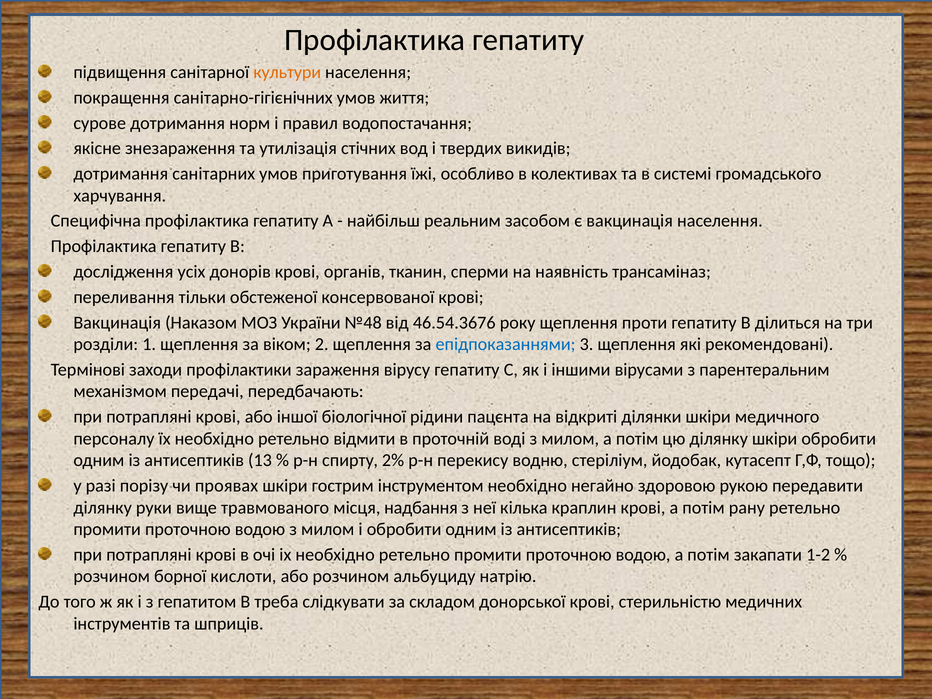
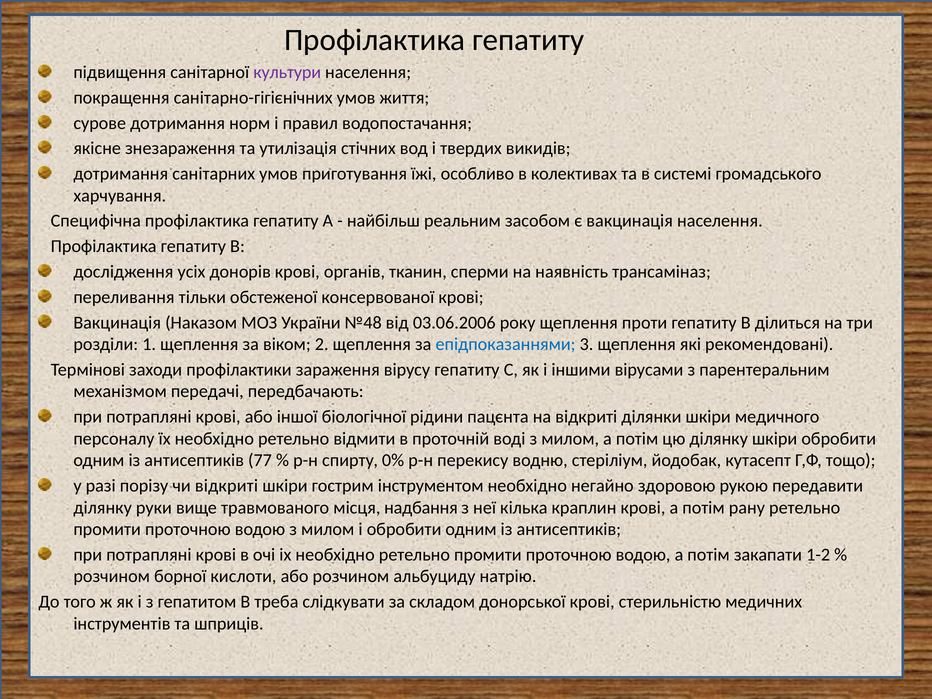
культури colour: orange -> purple (287, 72)
46.54.3676: 46.54.3676 -> 03.06.2006 (454, 323)
13: 13 -> 77 (260, 460)
2%: 2% -> 0% (393, 460)
чи проявах: проявах -> відкриті (227, 486)
